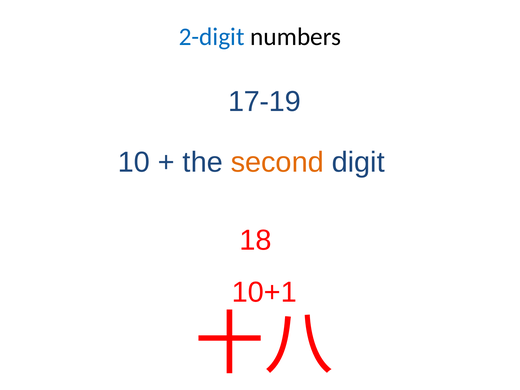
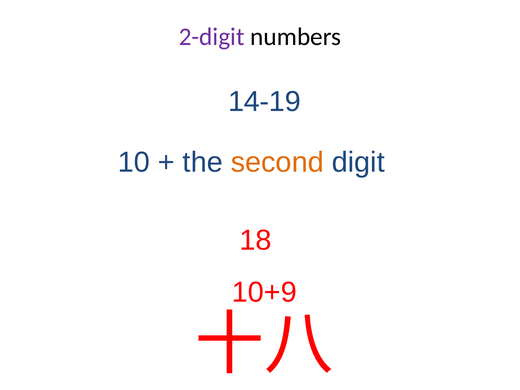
2-digit colour: blue -> purple (212, 37)
17-19: 17-19 -> 14-19 (264, 102)
10+1: 10+1 -> 10+9 (264, 292)
